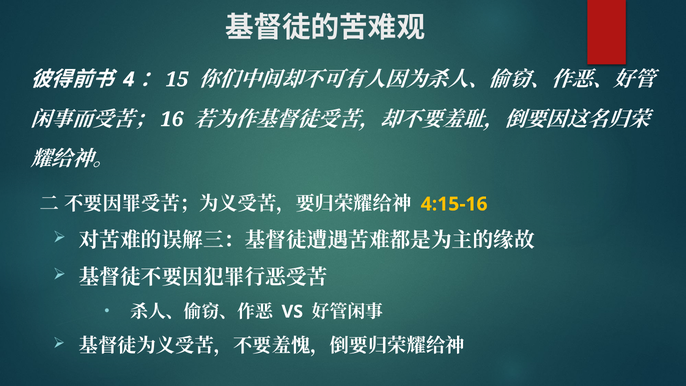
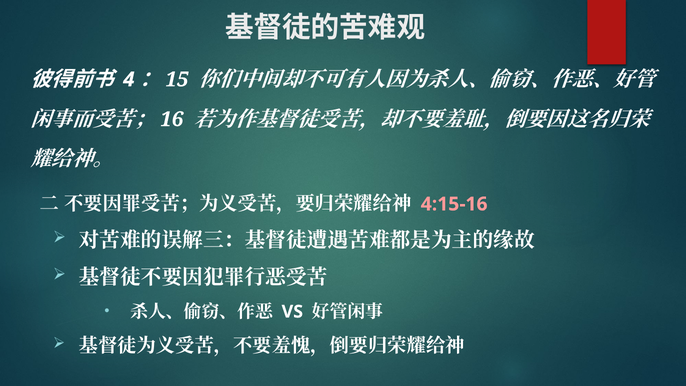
4:15-16 colour: yellow -> pink (454, 204)
